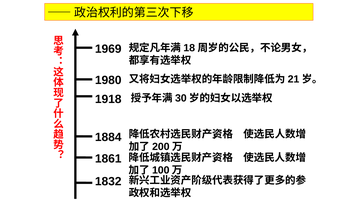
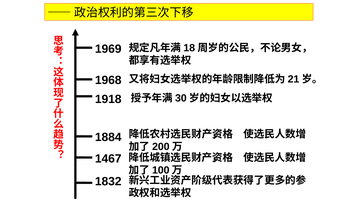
1980: 1980 -> 1968 (108, 80)
1861: 1861 -> 1467 (108, 159)
